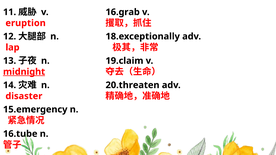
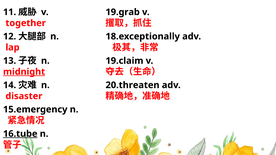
16.grab: 16.grab -> 19.grab (123, 12)
eruption: eruption -> together (26, 23)
16.tube underline: none -> present (20, 134)
